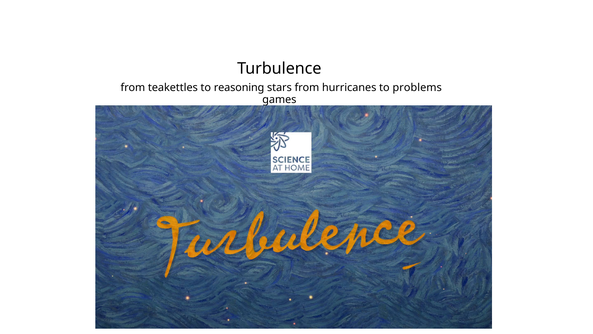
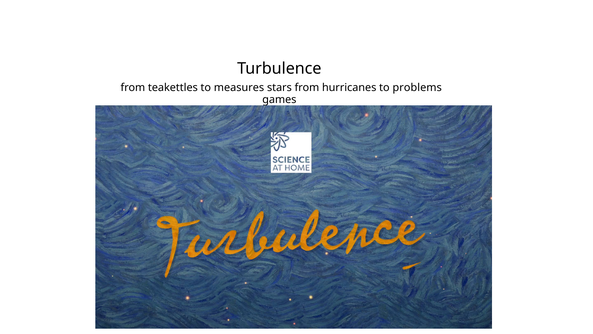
reasoning: reasoning -> measures (239, 87)
